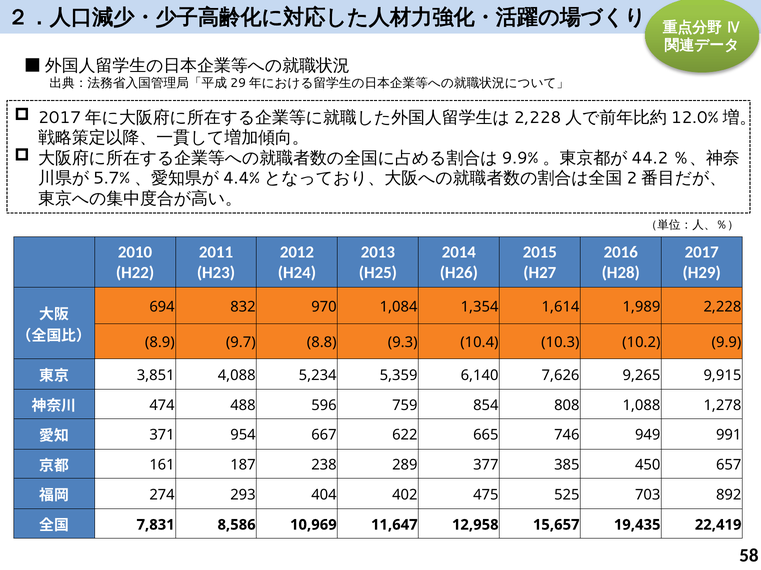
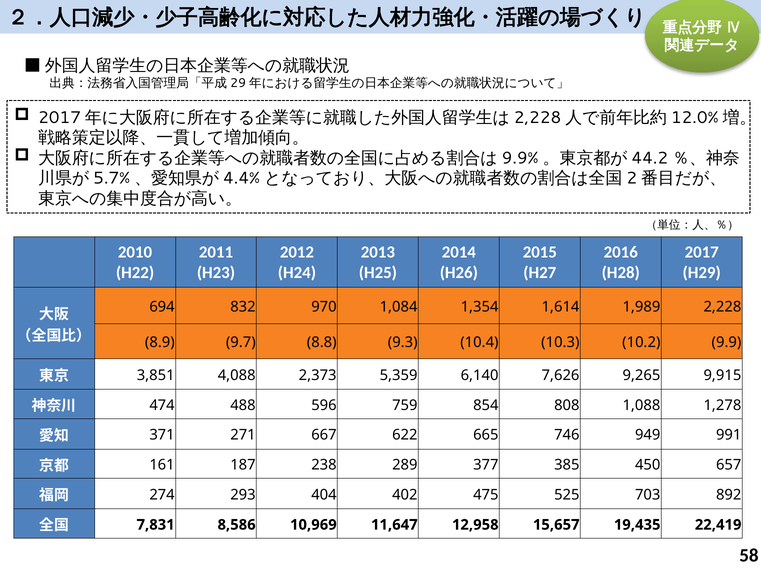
5,234: 5,234 -> 2,373 (318, 376)
954: 954 -> 271 (243, 436)
